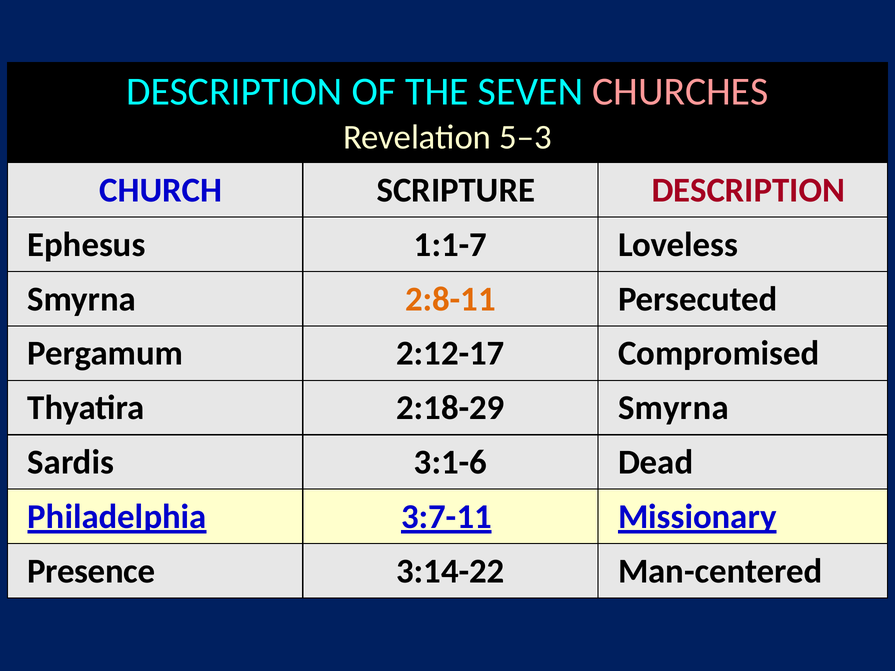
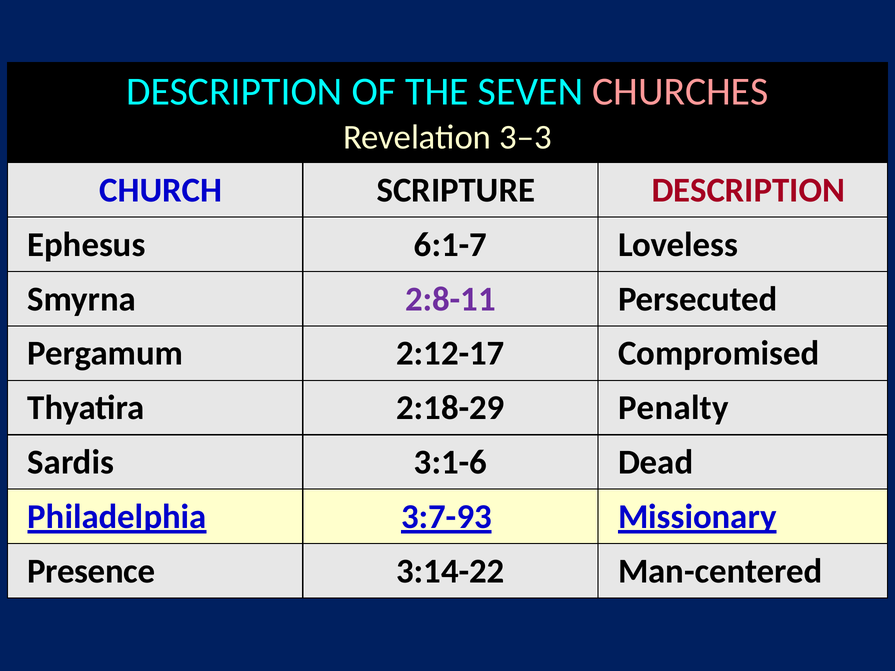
5‒3: 5‒3 -> 3‒3 (525, 137)
1:1-7: 1:1-7 -> 6:1-7 (450, 245)
2:8-11 colour: orange -> purple (450, 299)
2:18-29 Smyrna: Smyrna -> Penalty (673, 408)
3:7-11: 3:7-11 -> 3:7-93 (446, 517)
